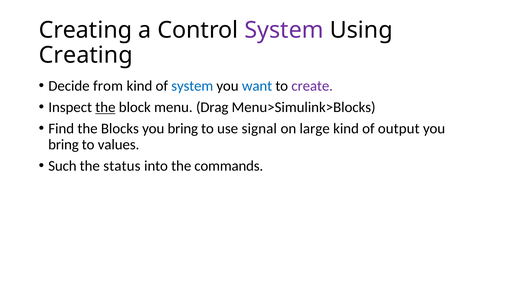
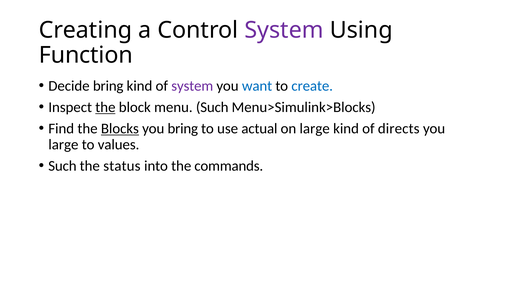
Creating: Creating -> Function (86, 55)
Decide from: from -> bring (108, 86)
system colour: blue -> purple (192, 86)
create colour: purple -> blue (312, 86)
menu Drag: Drag -> Such (212, 107)
Blocks underline: none -> present (120, 129)
signal: signal -> actual (259, 129)
output: output -> directs (399, 129)
bring: bring -> large (63, 145)
